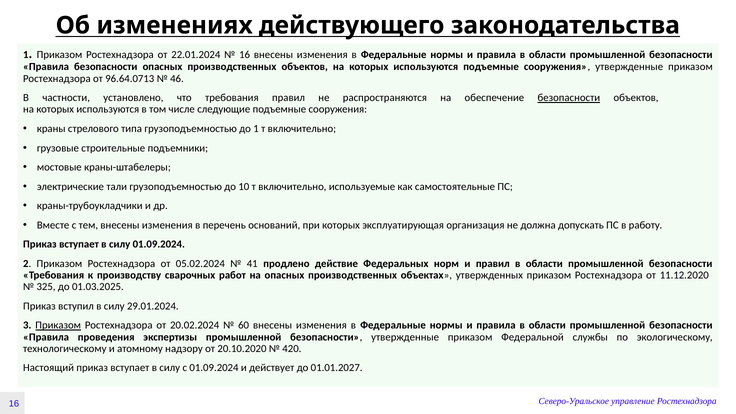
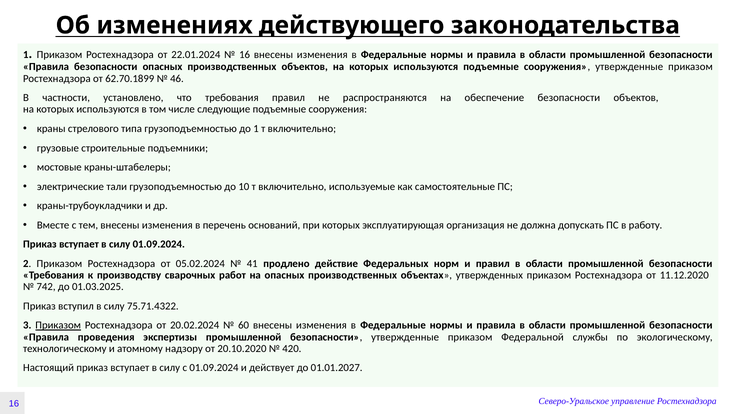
96.64.0713: 96.64.0713 -> 62.70.1899 (130, 79)
безопасности underline: present -> none (569, 98)
325: 325 -> 742 (46, 287)
29.01.2024: 29.01.2024 -> 75.71.4322 (153, 306)
